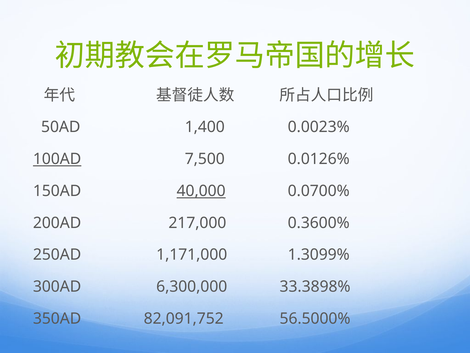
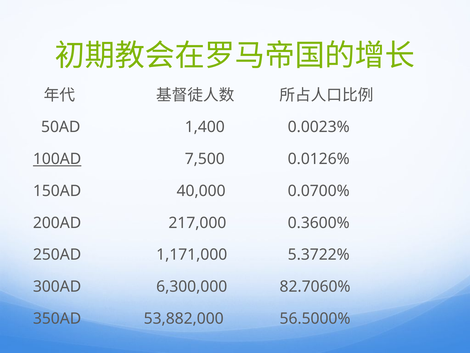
40,000 underline: present -> none (201, 191)
1.3099%: 1.3099% -> 5.3722% (319, 254)
33.3898%: 33.3898% -> 82.7060% (315, 286)
82,091,752: 82,091,752 -> 53,882,000 (184, 318)
